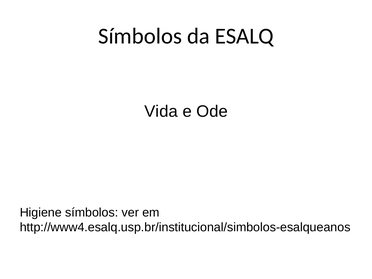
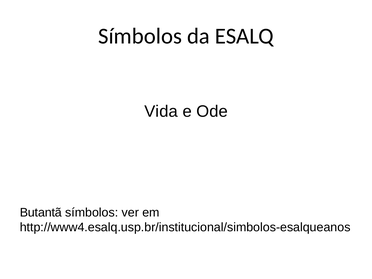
Higiene: Higiene -> Butantã (41, 212)
